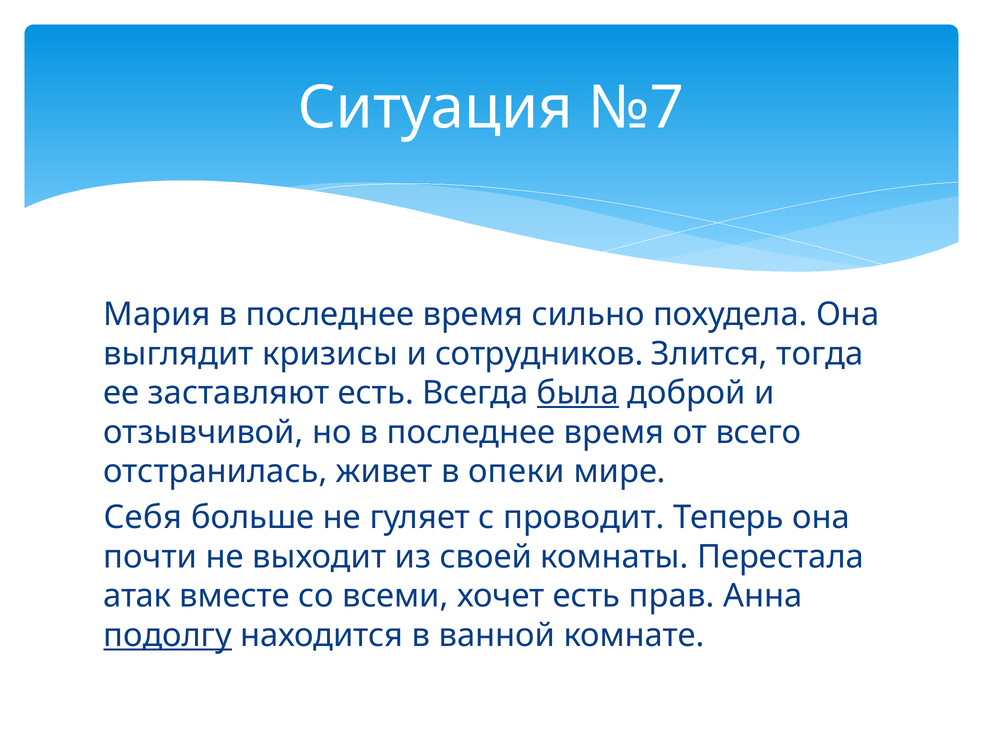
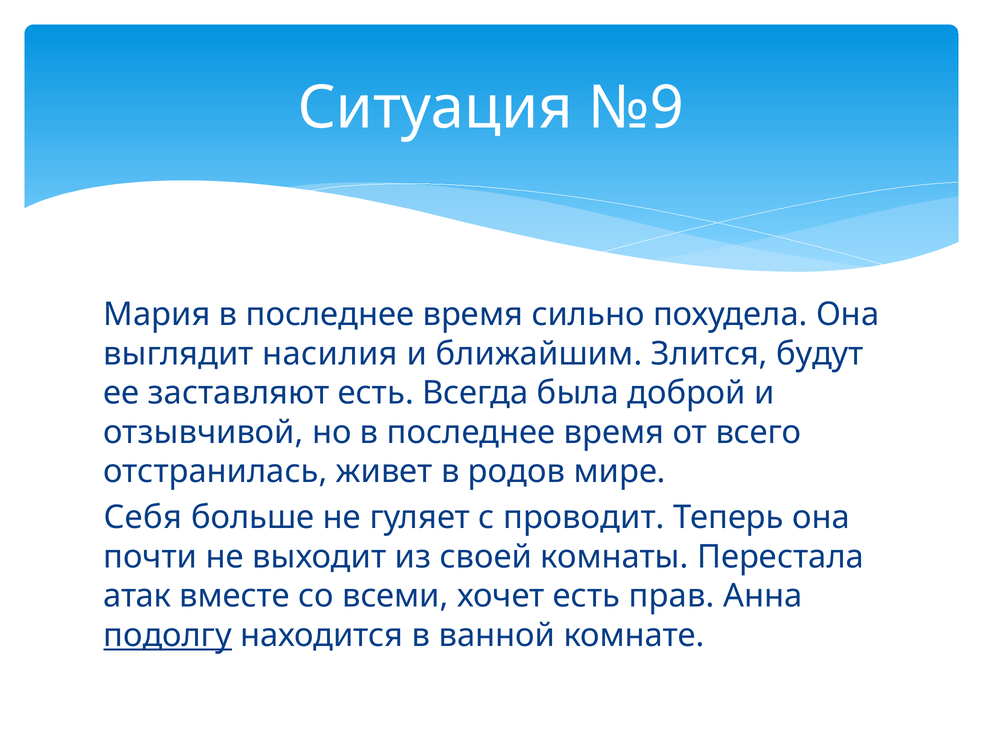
№7: №7 -> №9 (636, 108)
кризисы: кризисы -> насилия (330, 353)
сотрудников: сотрудников -> ближайшим (539, 353)
тогда: тогда -> будут (820, 353)
была underline: present -> none (578, 393)
опеки: опеки -> родов (517, 471)
